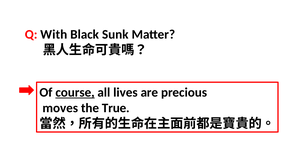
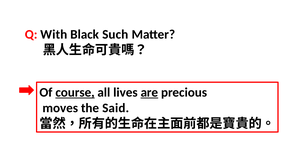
Sunk: Sunk -> Such (115, 34)
are underline: none -> present (149, 93)
True: True -> Said (116, 108)
